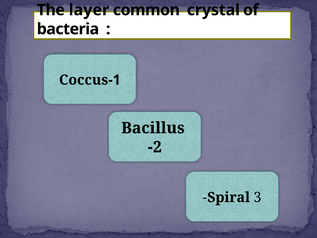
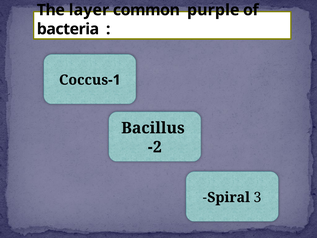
crystal: crystal -> purple (213, 10)
